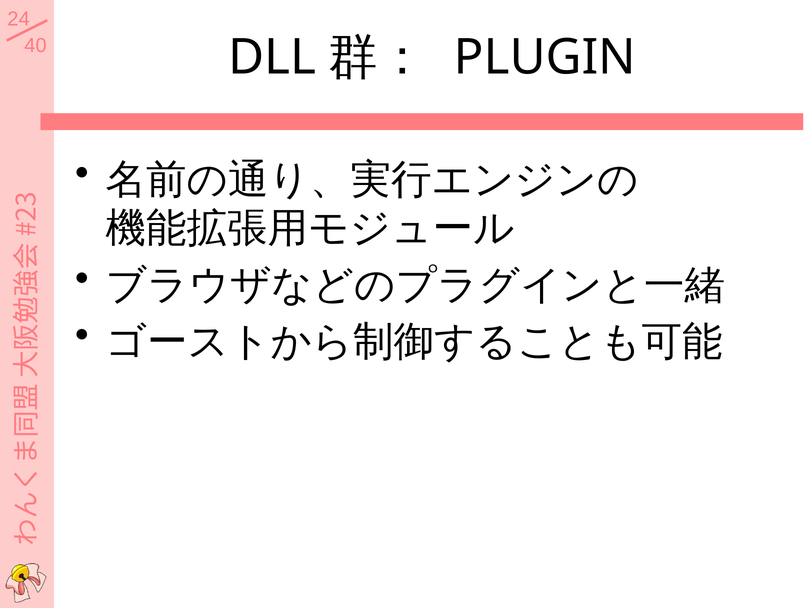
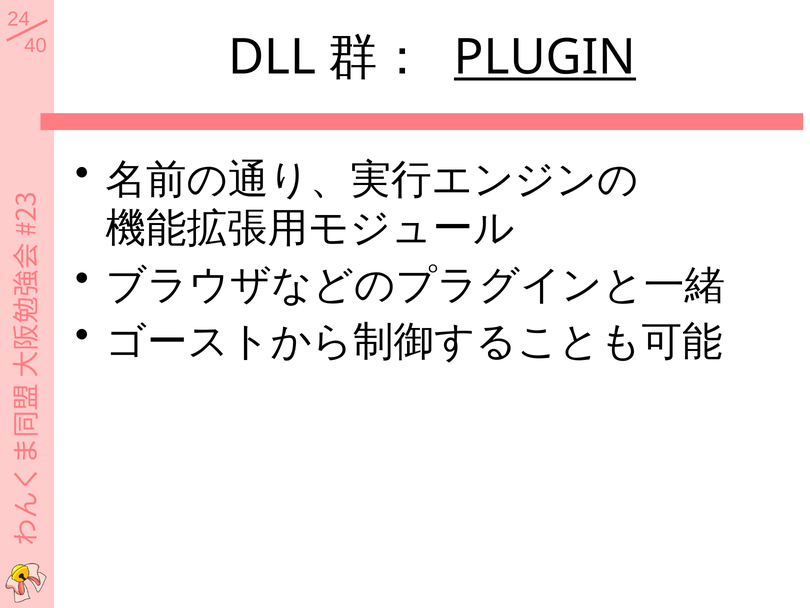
PLUGIN underline: none -> present (545, 57)
